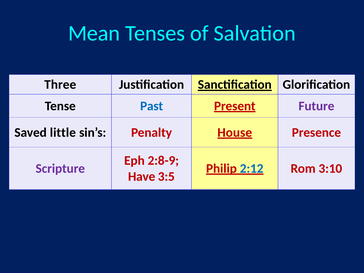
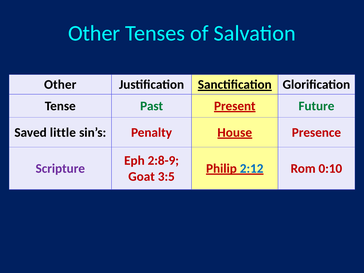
Mean: Mean -> Other (94, 33)
Three: Three -> Other (60, 85)
Past colour: blue -> green (152, 106)
Future colour: purple -> green (316, 106)
3:10: 3:10 -> 0:10 (330, 169)
Have: Have -> Goat (142, 177)
